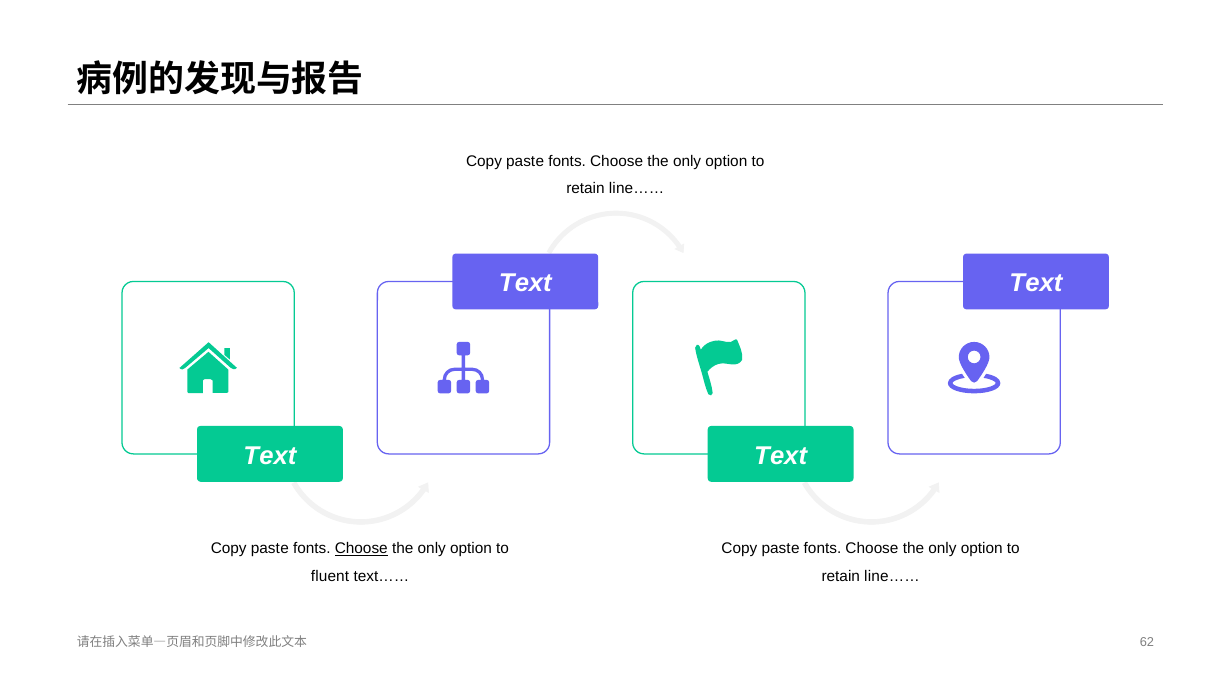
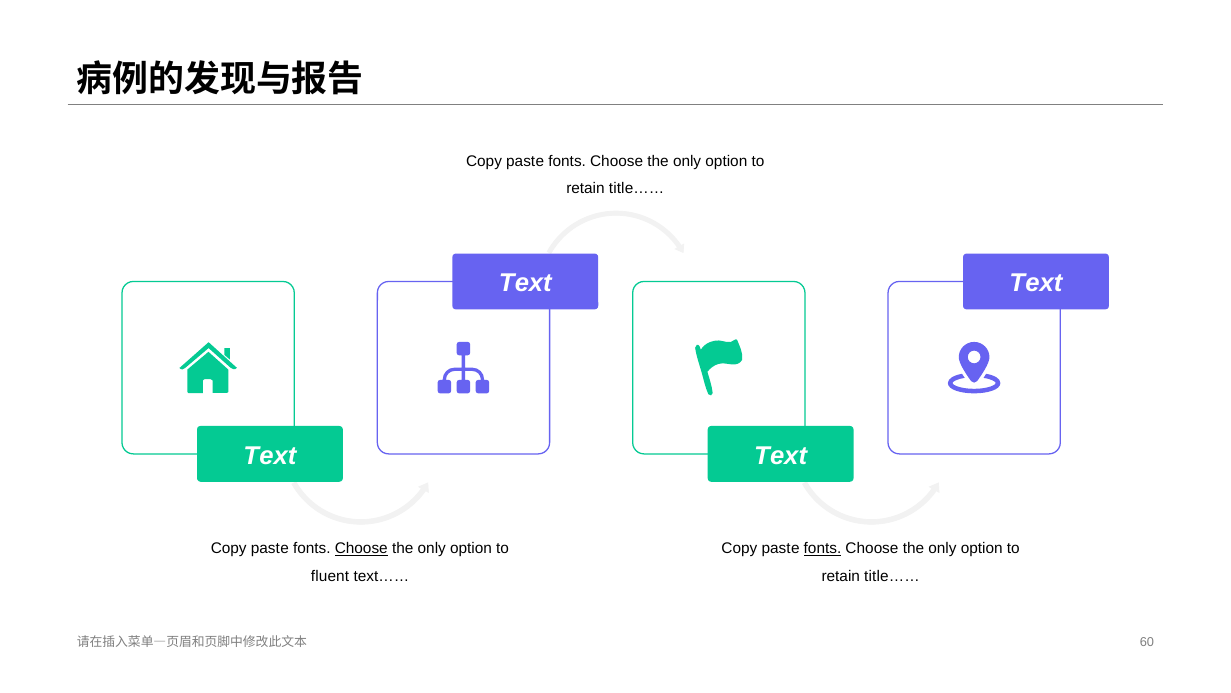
line……: line…… -> title…… (637, 189)
fonts underline: none -> present (823, 548)
line……: line…… -> title…… (892, 576)
62: 62 -> 60 (1147, 641)
